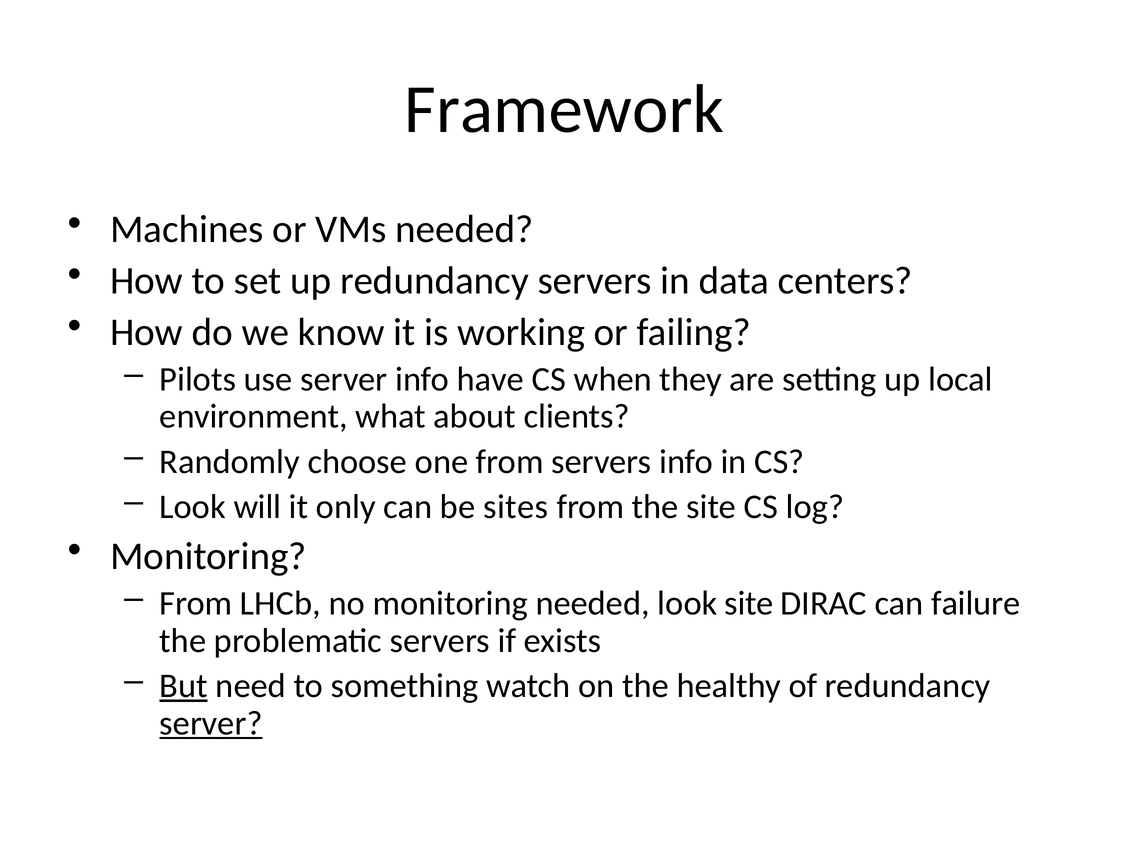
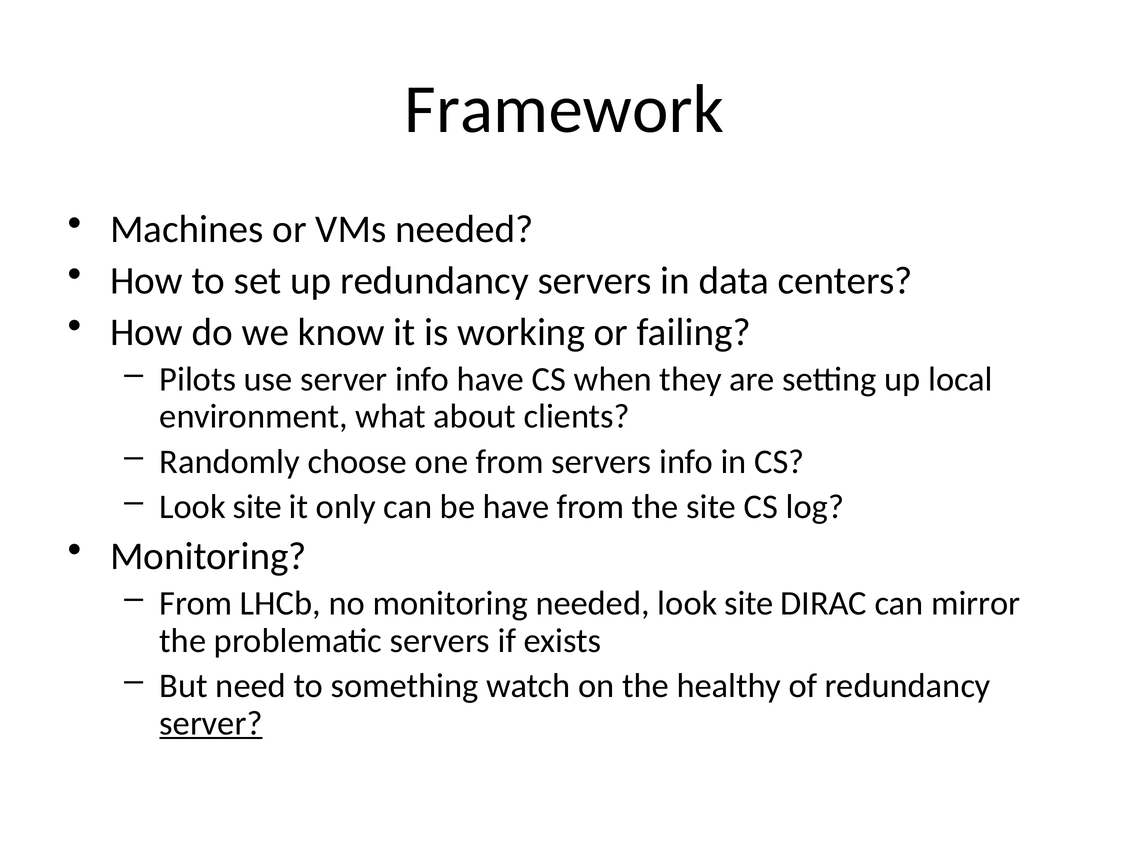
will: will -> site (257, 507)
be sites: sites -> have (516, 507)
failure: failure -> mirror (976, 603)
But underline: present -> none (184, 686)
